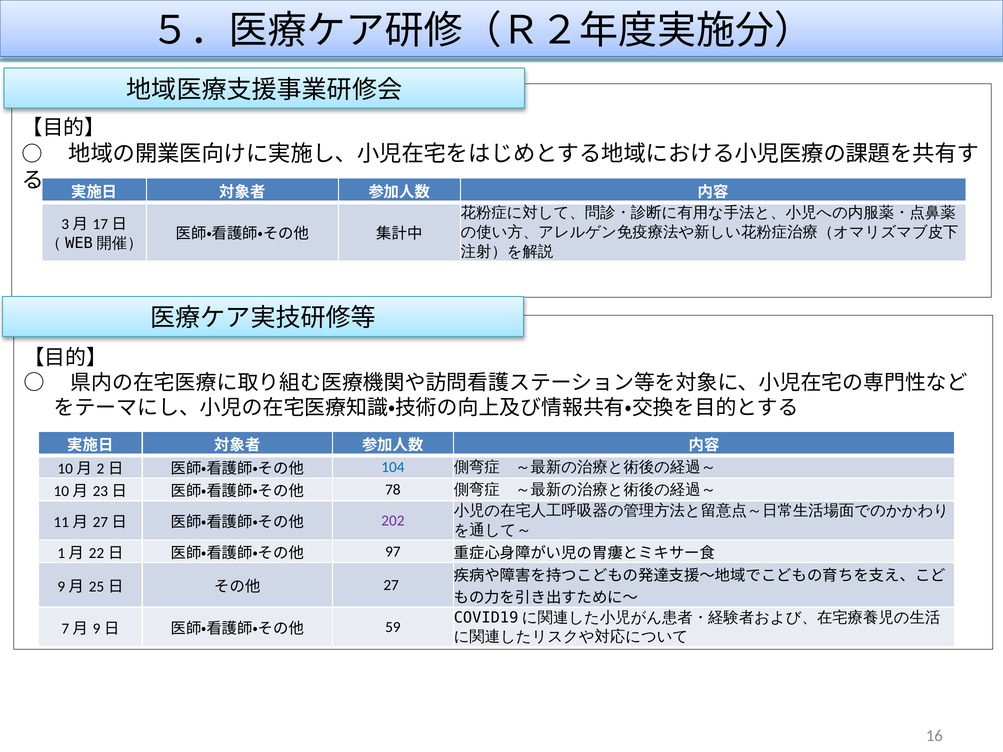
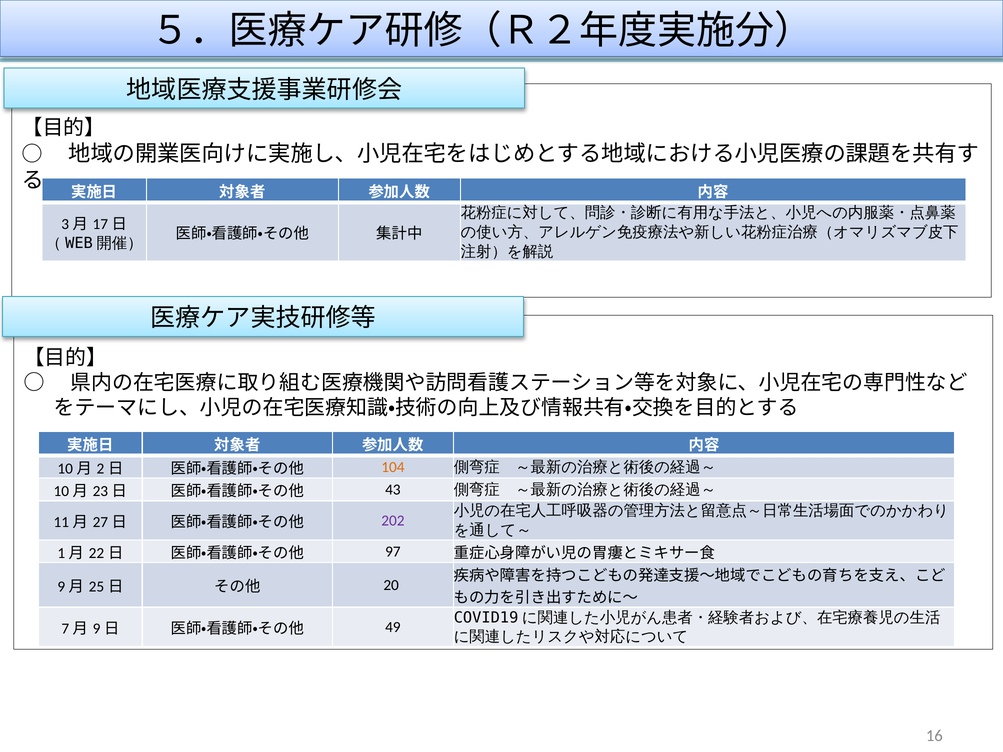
104 colour: blue -> orange (393, 467)
78: 78 -> 43 (393, 490)
27: 27 -> 20 (391, 585)
59: 59 -> 49 (393, 628)
